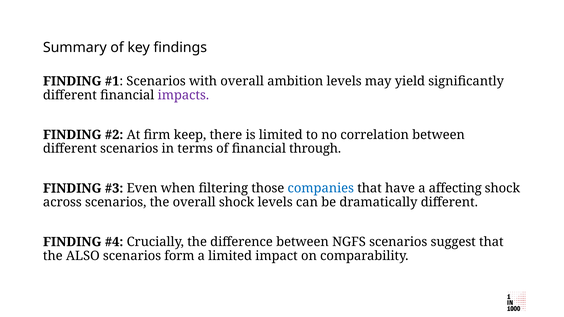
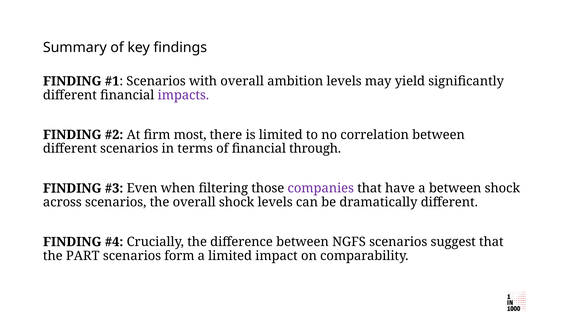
keep: keep -> most (190, 135)
companies colour: blue -> purple (321, 188)
a affecting: affecting -> between (455, 188)
ALSO: ALSO -> PART (83, 256)
